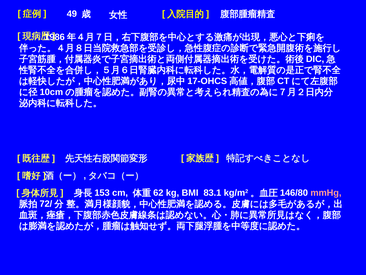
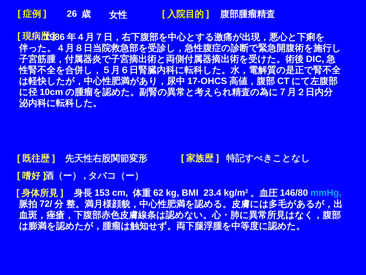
49: 49 -> 26 (72, 14)
83.1: 83.1 -> 23.4 (212, 193)
mmHg colour: pink -> light blue (326, 193)
